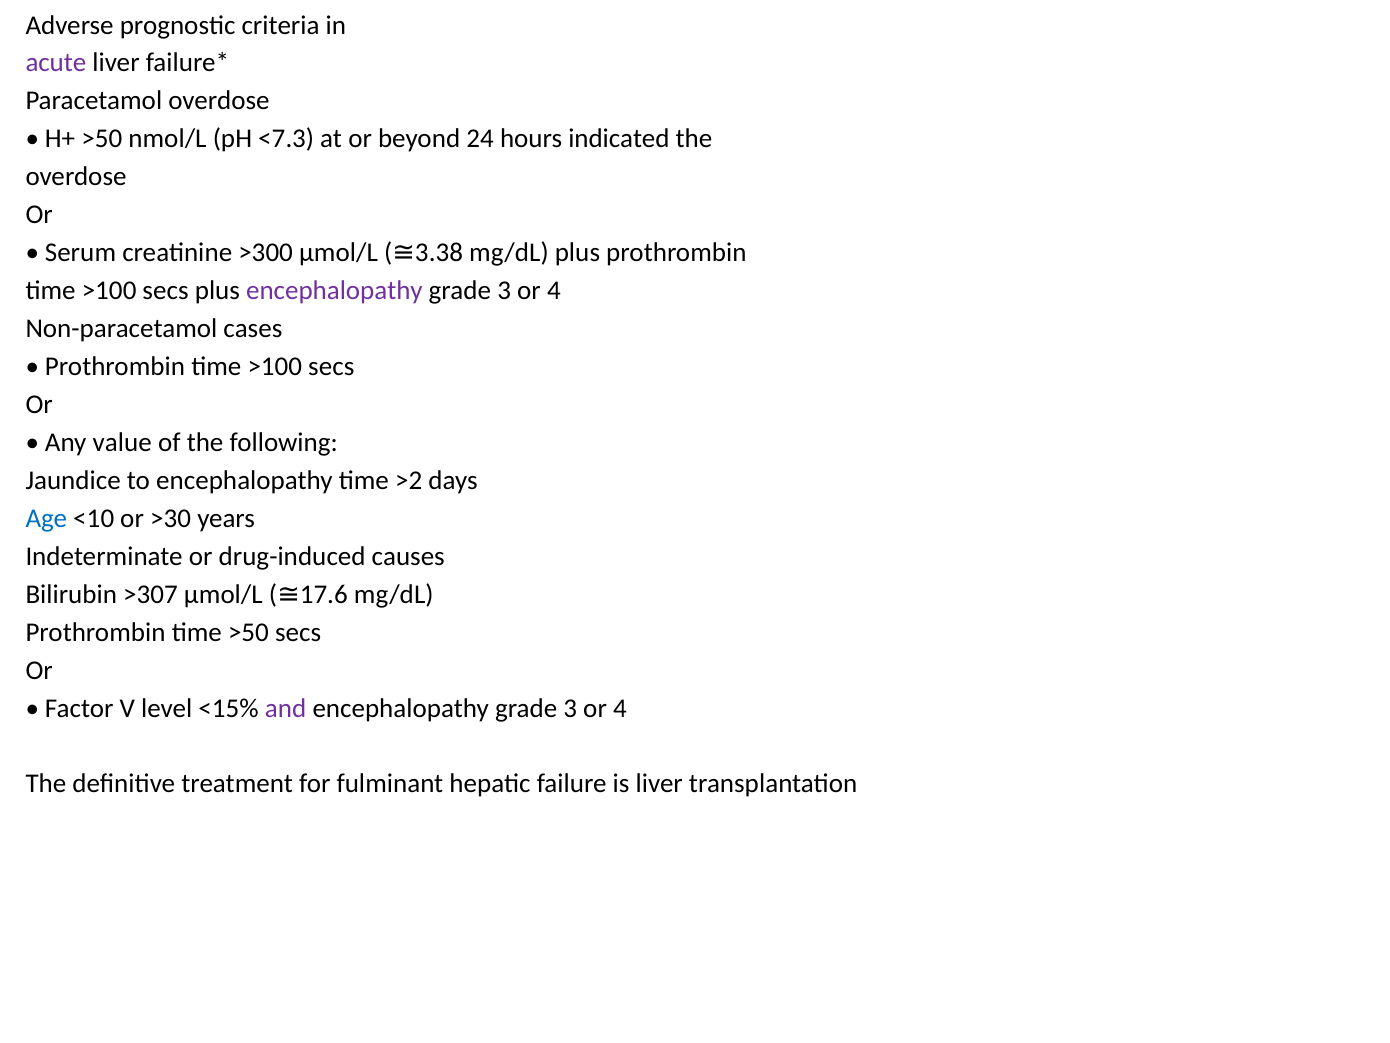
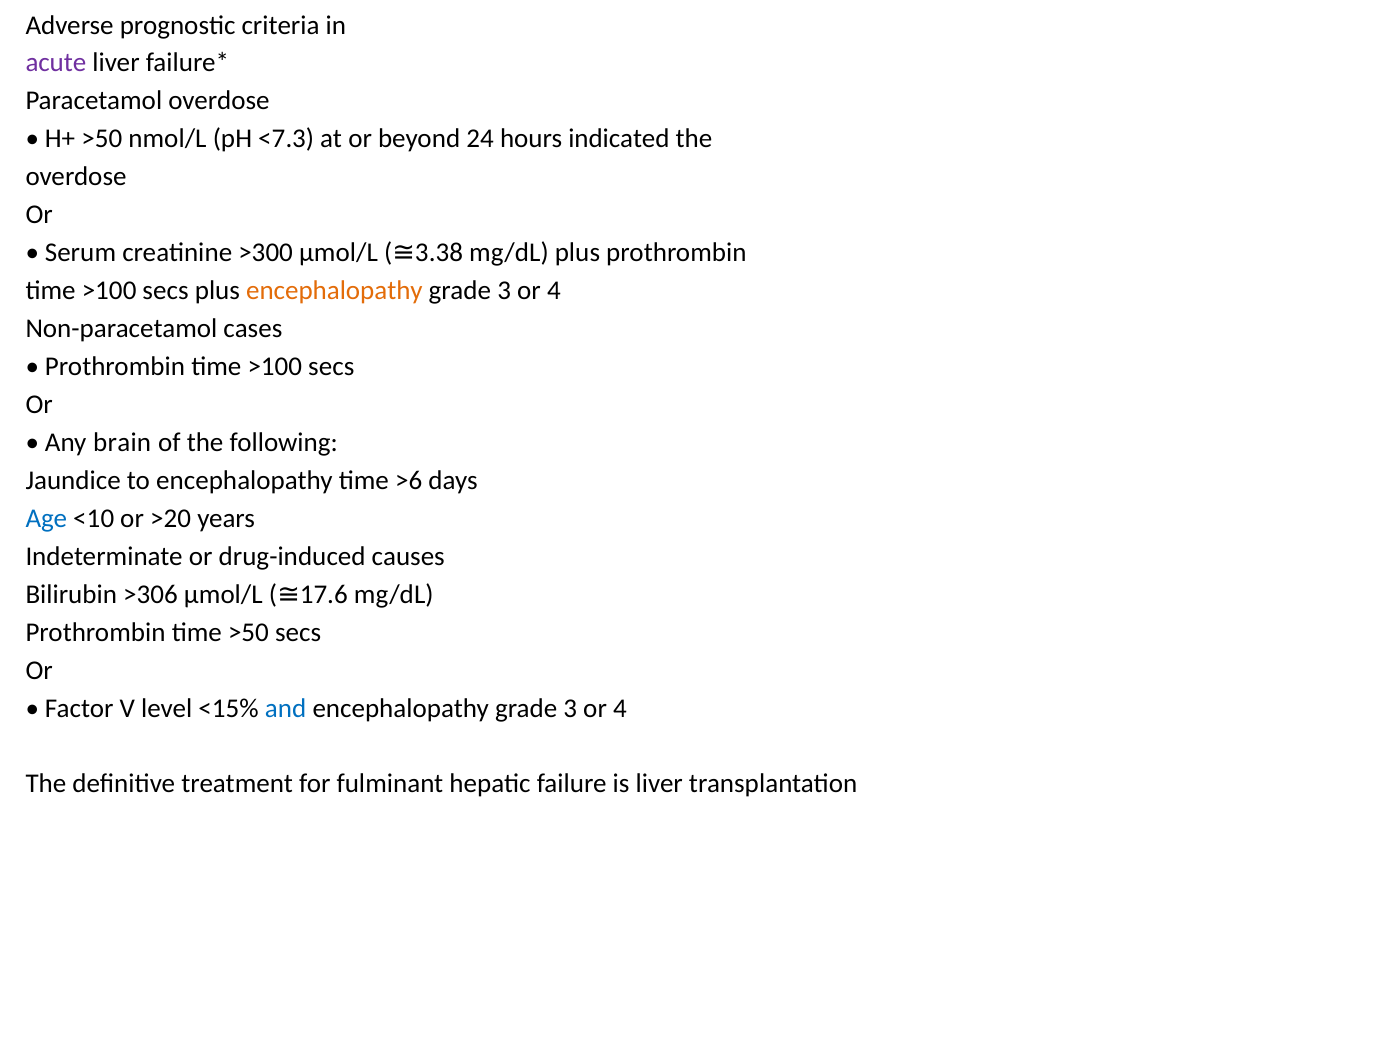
encephalopathy colour: purple -> orange (334, 291)
value: value -> brain (122, 442)
>2: >2 -> >6 (409, 480)
>30: >30 -> >20 (171, 518)
>307: >307 -> >306 (150, 594)
and colour: purple -> blue (286, 708)
